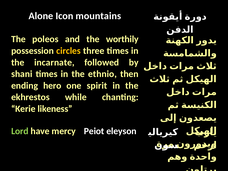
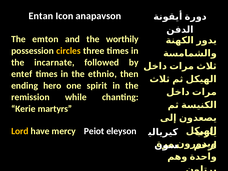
Alone: Alone -> Entan (41, 16)
mountains: mountains -> anapavson (98, 16)
poleos: poleos -> emton (45, 39)
shani: shani -> entef (22, 74)
ekhrestos: ekhrestos -> remission (30, 97)
likeness: likeness -> martyrs (55, 109)
Lord colour: light green -> yellow (20, 131)
